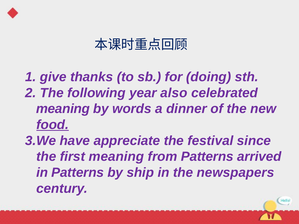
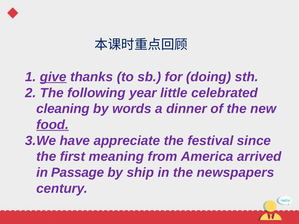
give underline: none -> present (53, 77)
also: also -> little (174, 93)
meaning: meaning -> cleaning (63, 109)
from Patterns: Patterns -> America (207, 157)
in Patterns: Patterns -> Passage (78, 173)
